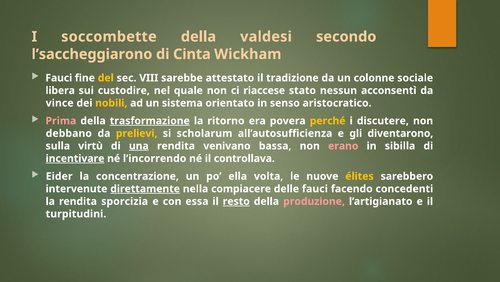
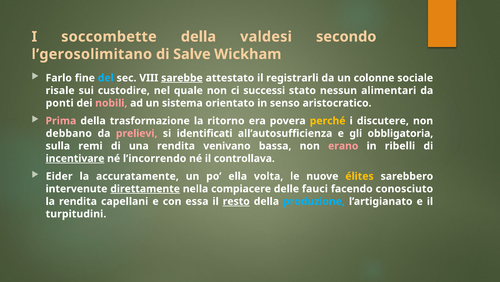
l’saccheggiarono: l’saccheggiarono -> l’gerosolimitano (92, 54)
Cinta: Cinta -> Salve (192, 54)
Fauci: Fauci -> Farlo (59, 78)
del colour: yellow -> light blue (106, 78)
sarebbe underline: none -> present (182, 78)
tradizione: tradizione -> registrarli (292, 78)
libera: libera -> risale (60, 90)
riaccese: riaccese -> successi (264, 90)
acconsentì: acconsentì -> alimentari (389, 90)
vince: vince -> ponti (60, 103)
nobili colour: yellow -> pink (111, 103)
trasformazione underline: present -> none (150, 121)
prelievi colour: yellow -> pink (137, 133)
scholarum: scholarum -> identificati (205, 133)
diventarono: diventarono -> obbligatoria (400, 133)
virtù: virtù -> remi (90, 146)
una underline: present -> none (139, 146)
sibilla: sibilla -> ribelli (400, 146)
concentrazione: concentrazione -> accuratamente (137, 176)
concedenti: concedenti -> conosciuto (404, 188)
sporcizia: sporcizia -> capellani (125, 201)
produzione colour: pink -> light blue (314, 201)
